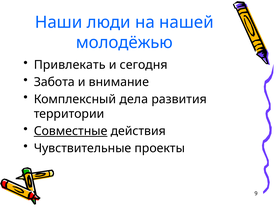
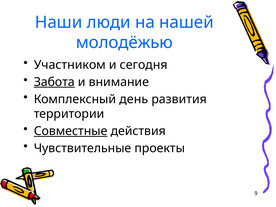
Привлекать: Привлекать -> Участником (70, 65)
Забота underline: none -> present (54, 82)
дела: дела -> день (134, 99)
